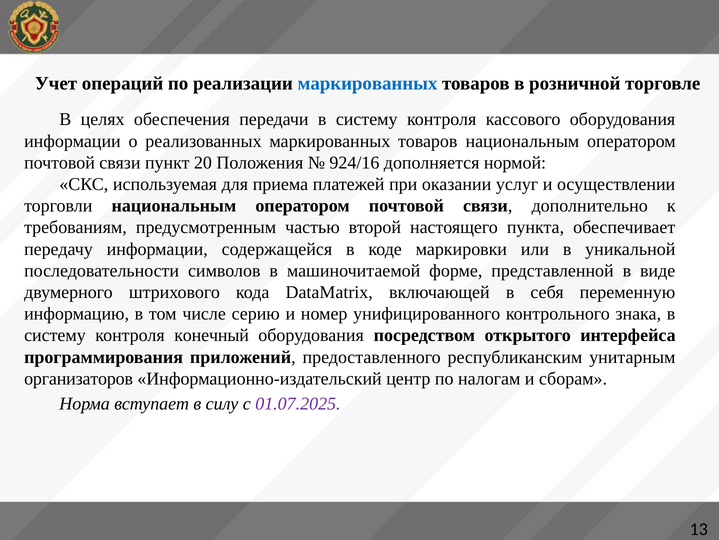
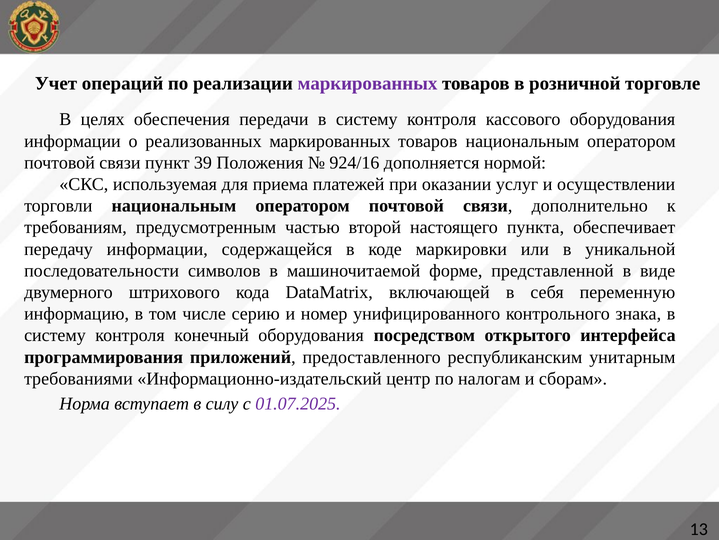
маркированных colour: blue -> purple (367, 83)
20: 20 -> 39 (203, 162)
организаторов: организаторов -> требованиями (78, 378)
